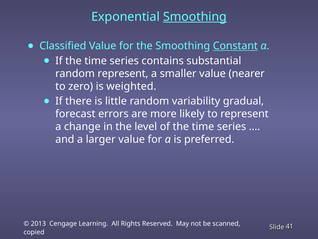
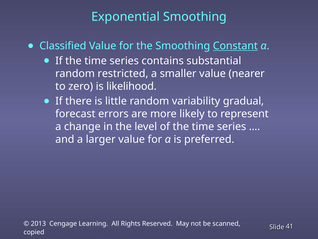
Smoothing underline: present -> none (195, 17)
random represent: represent -> restricted (123, 73)
weighted: weighted -> likelihood (131, 86)
